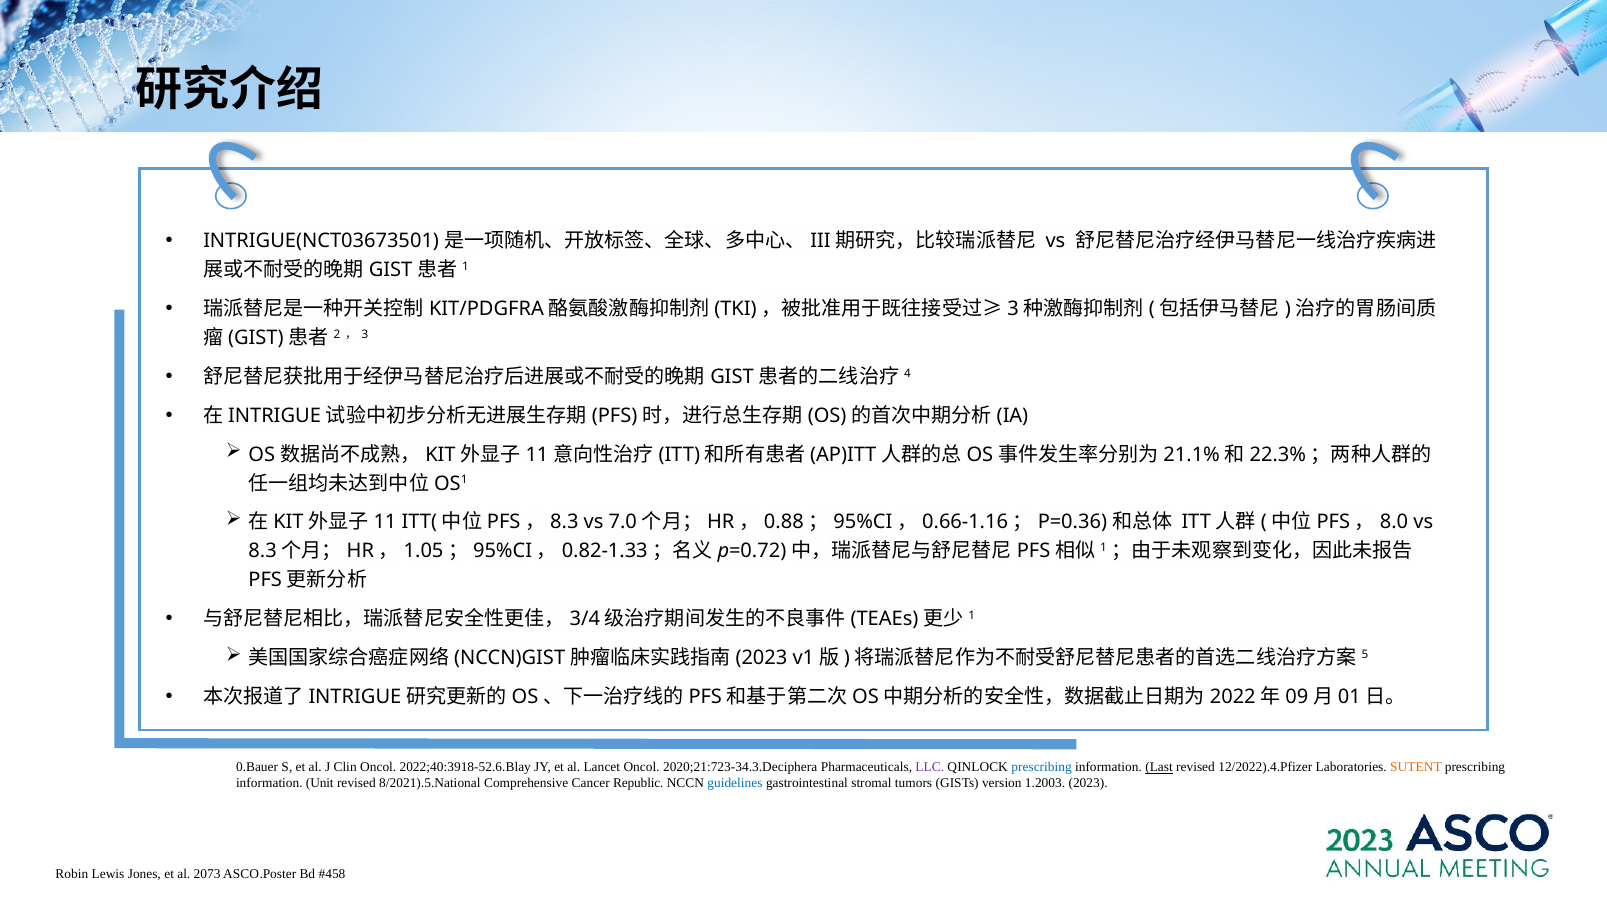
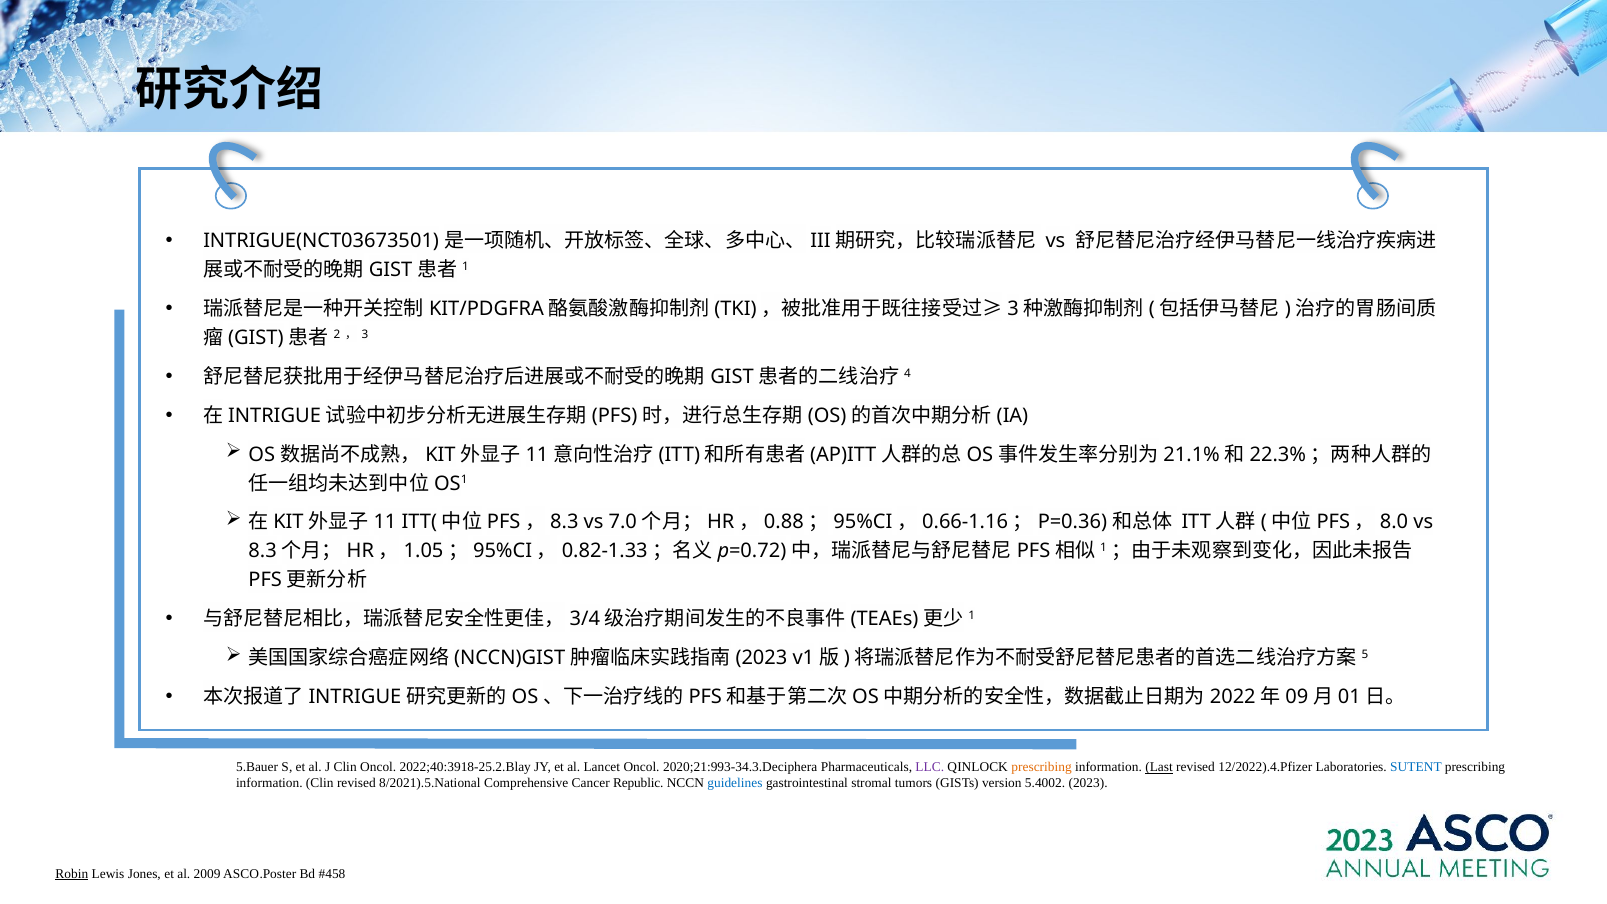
0.Bauer: 0.Bauer -> 5.Bauer (257, 767)
2022;40:3918-52.6.Blay: 2022;40:3918-52.6.Blay -> 2022;40:3918-25.2.Blay (465, 767)
2020;21:723-34.3.Deciphera: 2020;21:723-34.3.Deciphera -> 2020;21:993-34.3.Deciphera (740, 767)
prescribing colour: blue -> orange (1042, 767)
SUTENT colour: orange -> blue (1416, 767)
information Unit: Unit -> Clin (320, 783)
1.2003: 1.2003 -> 5.4002 (1045, 783)
Robin underline: none -> present (72, 874)
2073: 2073 -> 2009 (207, 874)
